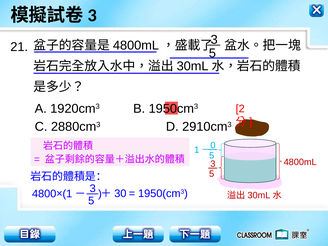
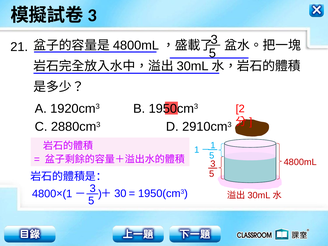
0: 0 -> 1 (213, 145)
